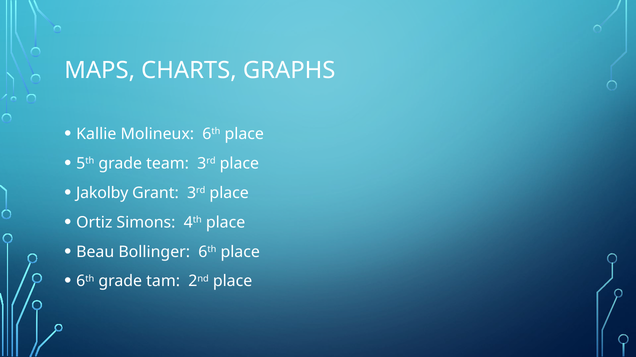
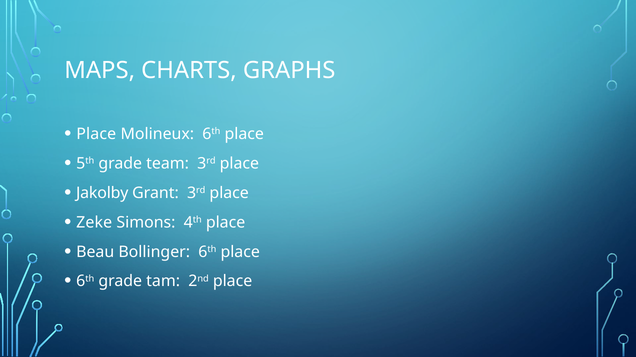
Kallie: Kallie -> Place (96, 134)
Ortiz: Ortiz -> Zeke (94, 223)
